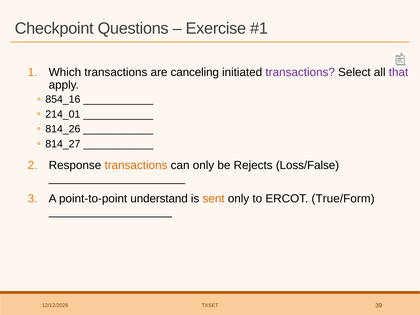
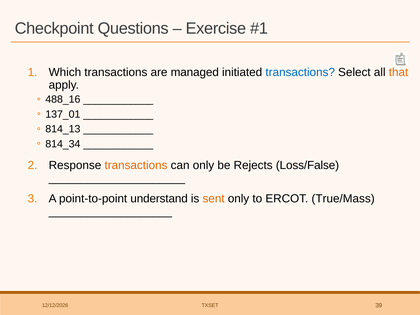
canceling: canceling -> managed (195, 72)
transactions colour: purple -> blue (300, 72)
that colour: purple -> orange (399, 72)
854_16: 854_16 -> 488_16 (63, 99)
214_01: 214_01 -> 137_01 (63, 114)
814_26: 814_26 -> 814_13 (63, 129)
814_27: 814_27 -> 814_34 (63, 144)
True/Form: True/Form -> True/Mass (343, 199)
